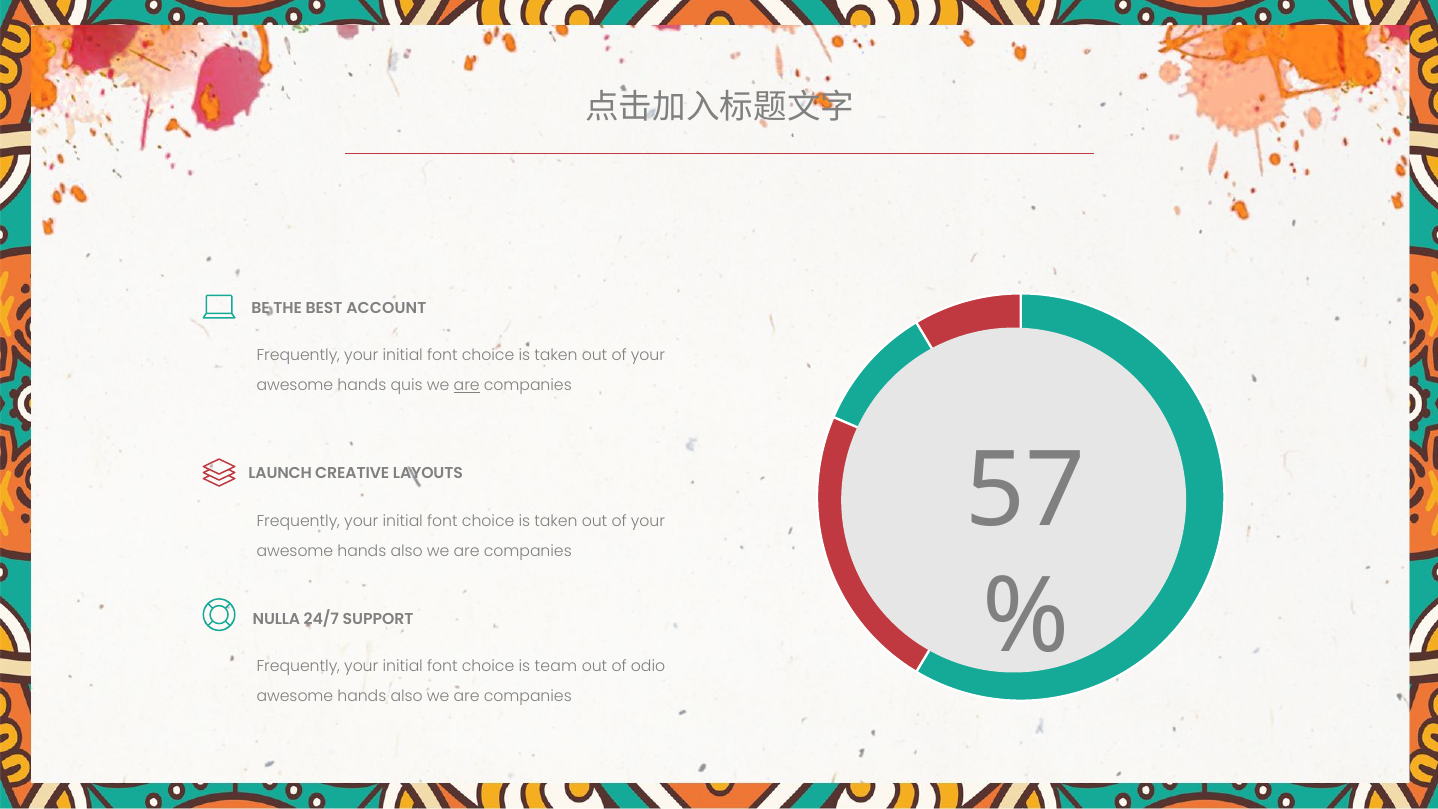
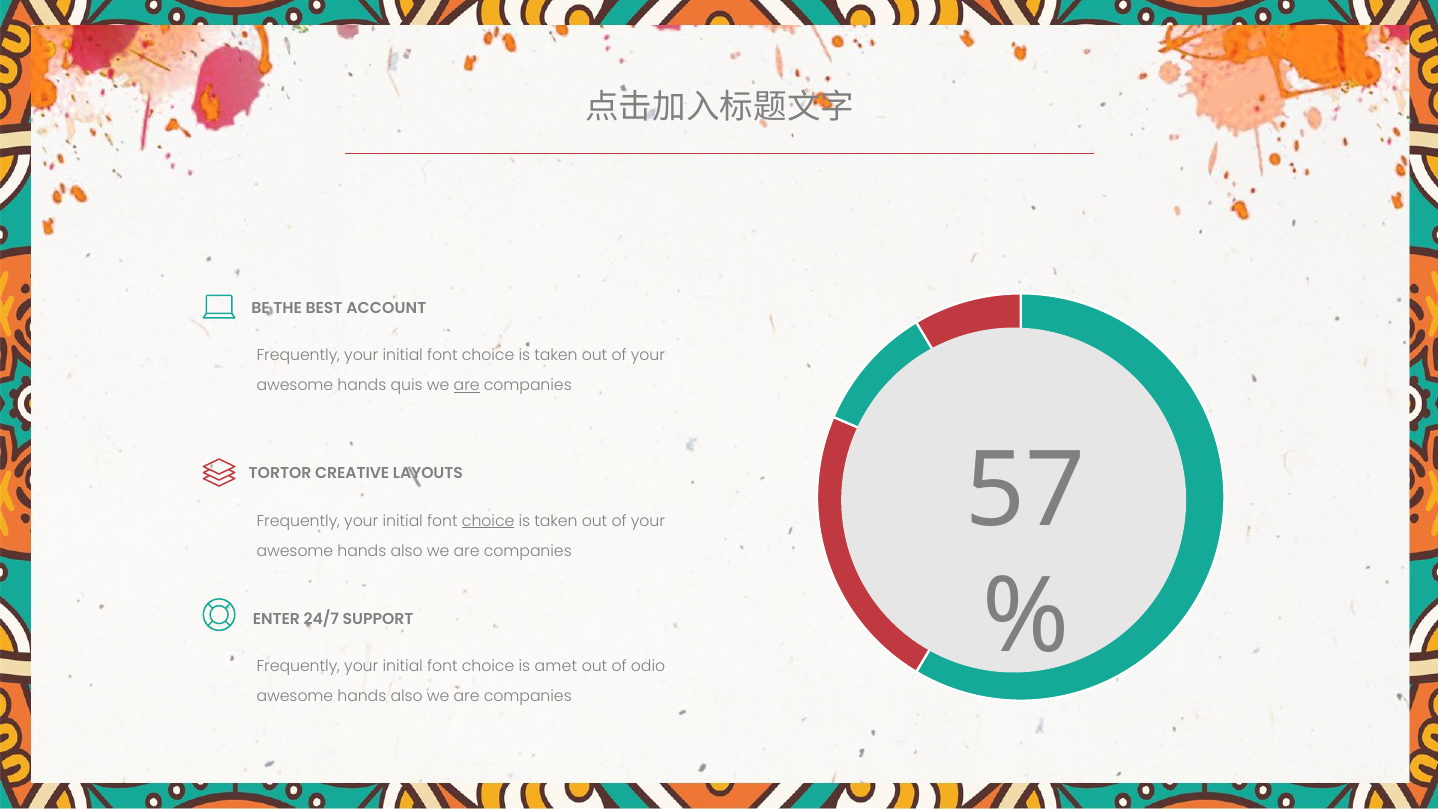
LAUNCH: LAUNCH -> TORTOR (280, 474)
choice underline: none -> present (488, 521)
NULLA: NULLA -> ENTER (276, 619)
team: team -> amet (556, 667)
